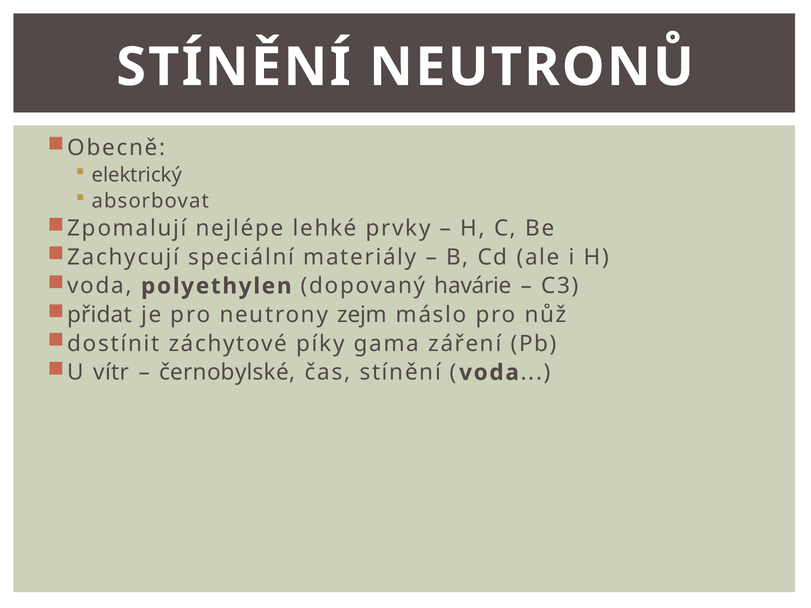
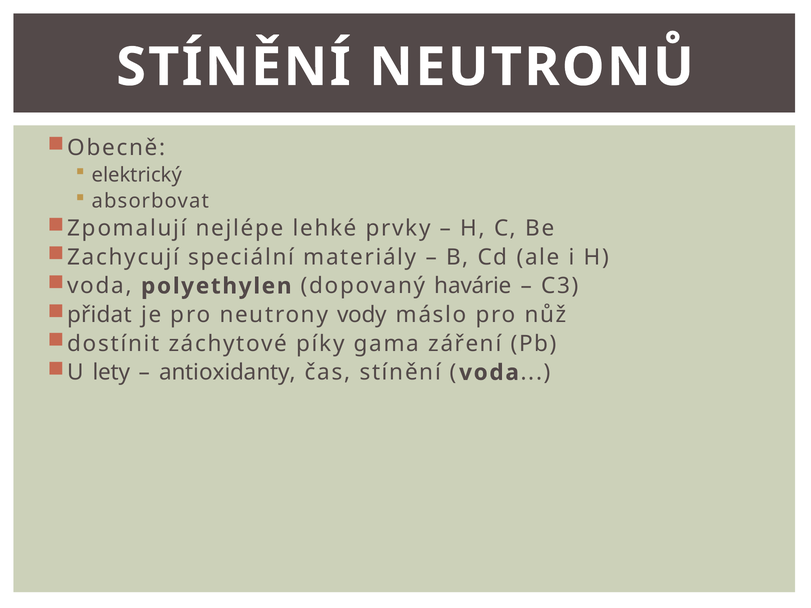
zejm: zejm -> vody (362, 315)
vítr: vítr -> lety (111, 373)
černobylské: černobylské -> antioxidanty (227, 373)
